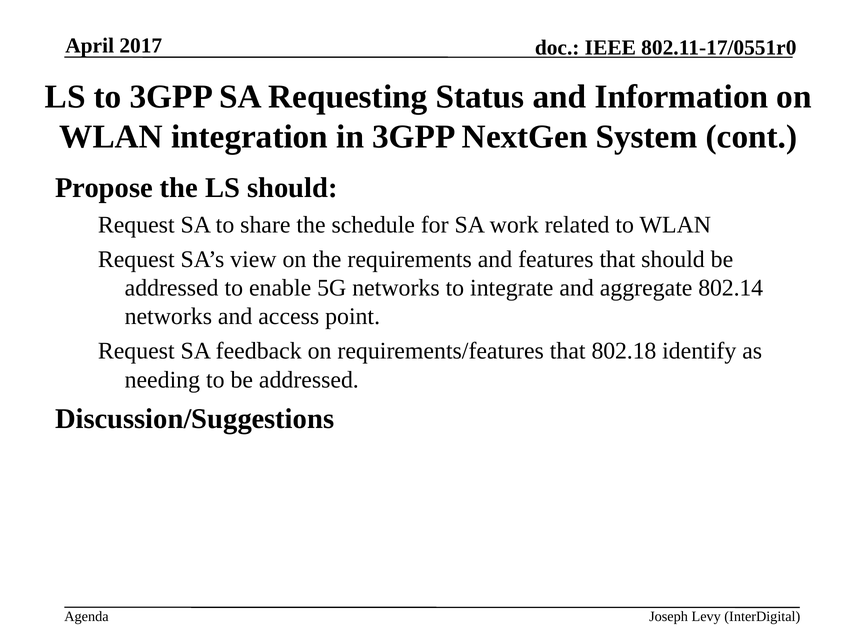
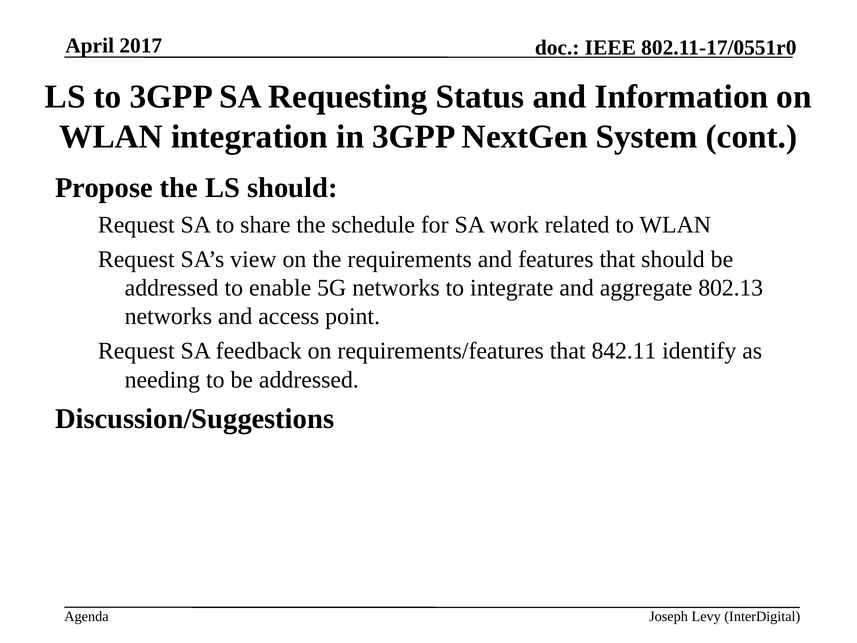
802.14: 802.14 -> 802.13 (731, 288)
802.18: 802.18 -> 842.11 (624, 351)
